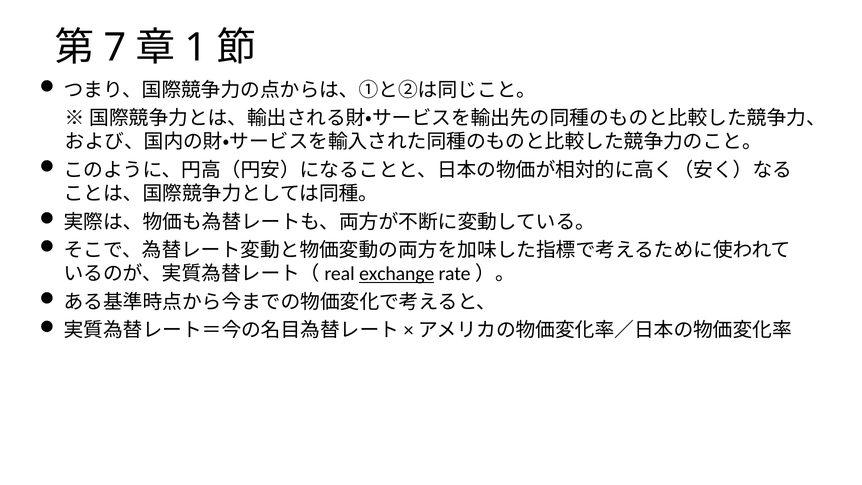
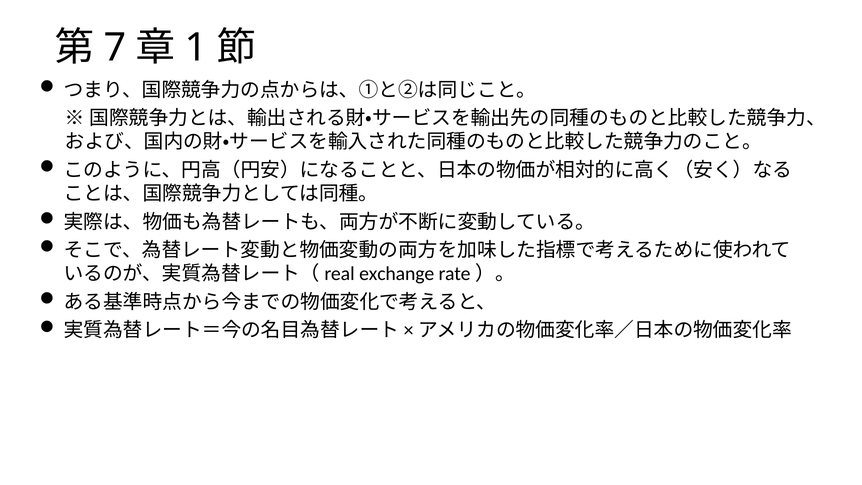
exchange underline: present -> none (397, 274)
